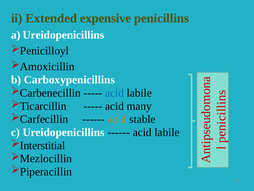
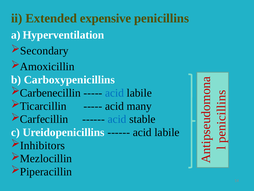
a Ureidopenicillins: Ureidopenicillins -> Hyperventilation (63, 35)
Penicilloyl: Penicilloyl -> Secondary (44, 51)
acid colour: orange -> blue (117, 119)
Interstitial: Interstitial -> Inhibitors (42, 145)
